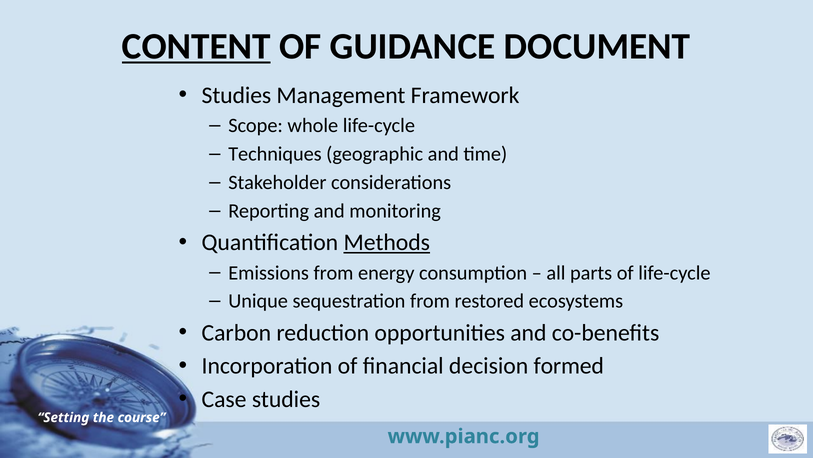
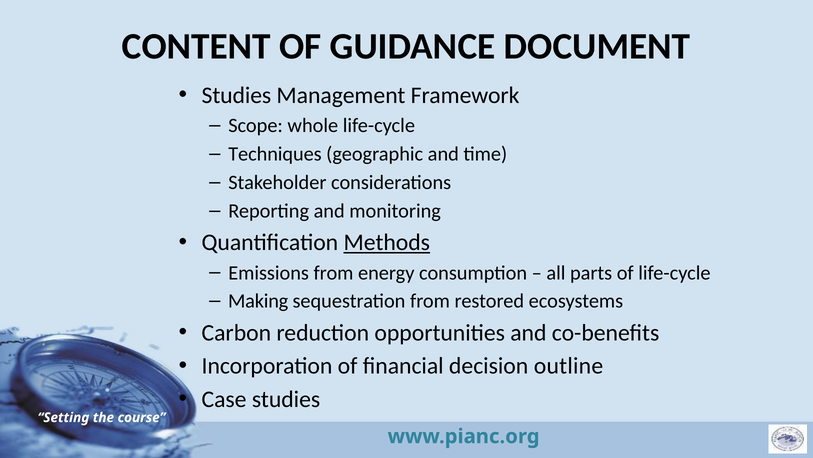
CONTENT underline: present -> none (196, 46)
Unique: Unique -> Making (258, 301)
formed: formed -> outline (569, 366)
